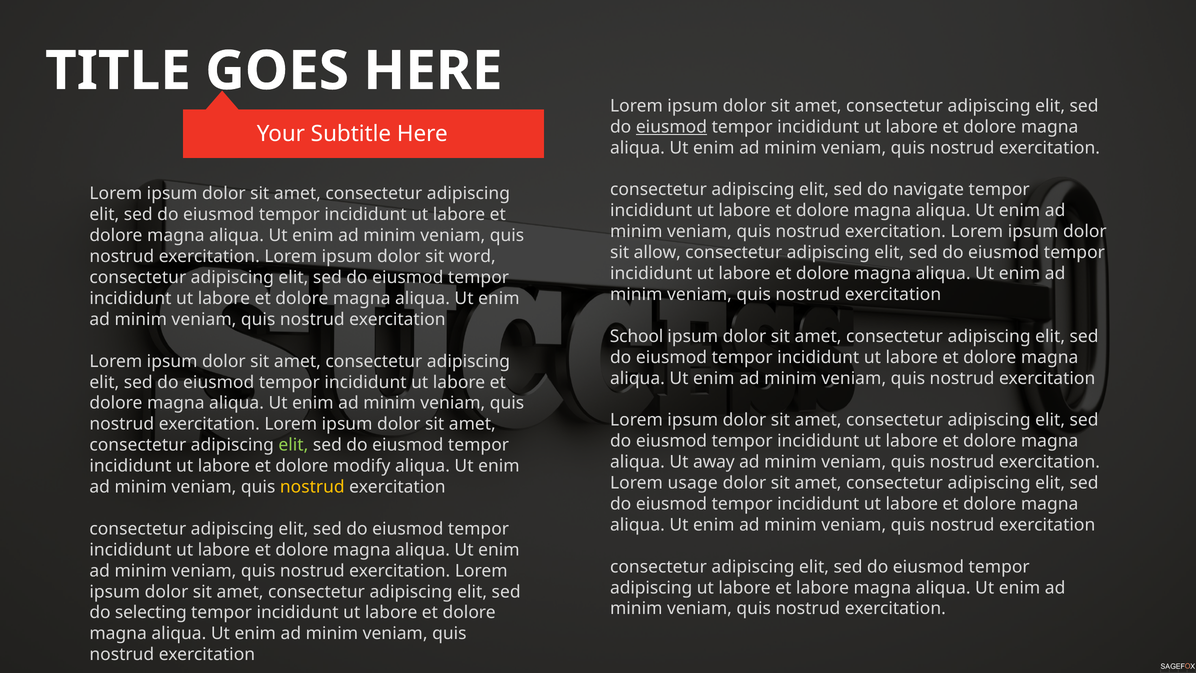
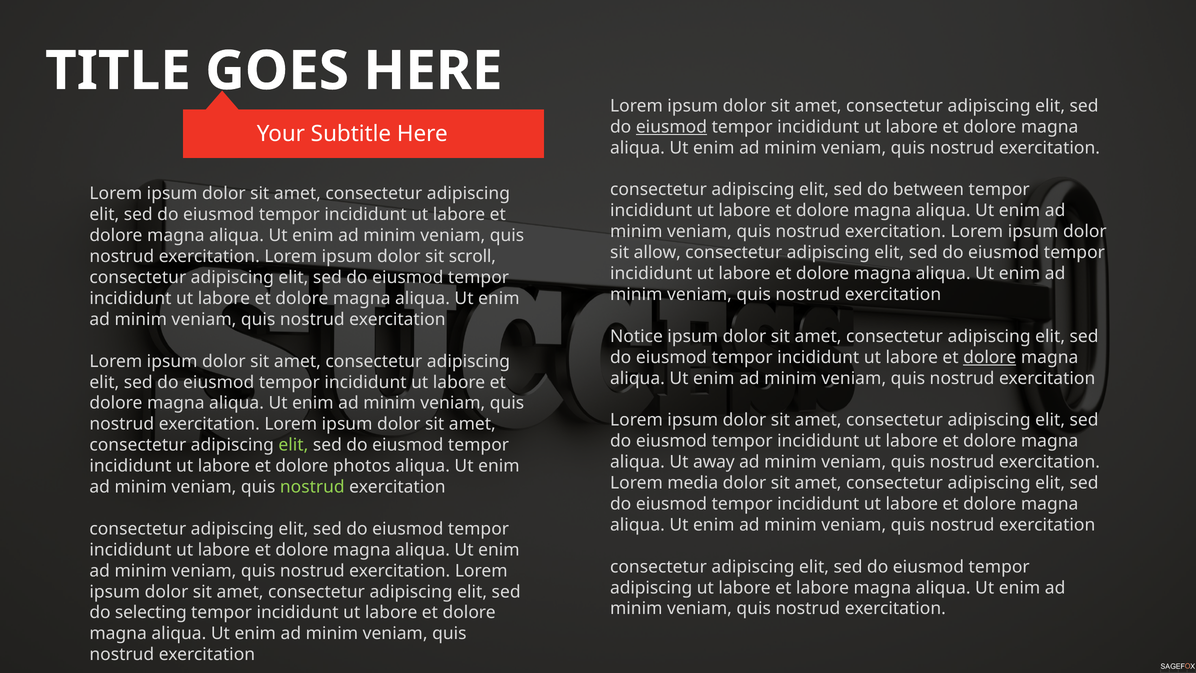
navigate: navigate -> between (928, 190)
word: word -> scroll (472, 256)
School: School -> Notice (636, 336)
dolore underline: none -> present (990, 357)
modify: modify -> photos (362, 466)
usage: usage -> media (693, 483)
nostrud colour: yellow -> light green (312, 487)
